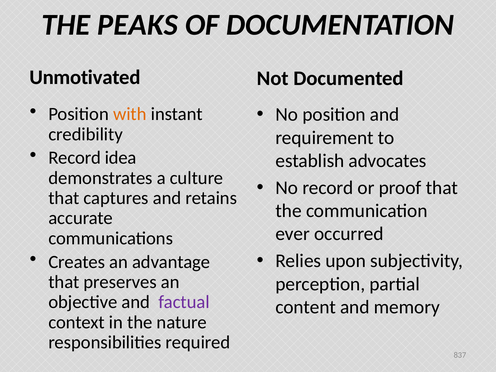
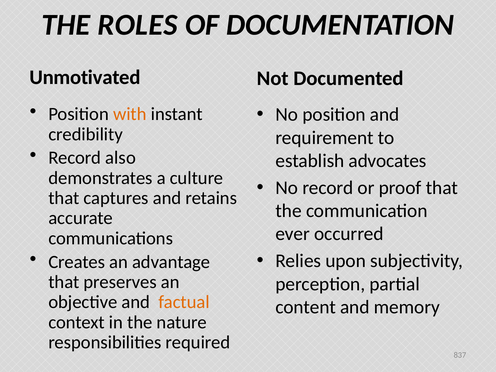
PEAKS: PEAKS -> ROLES (138, 25)
idea: idea -> also (120, 158)
factual colour: purple -> orange (184, 302)
